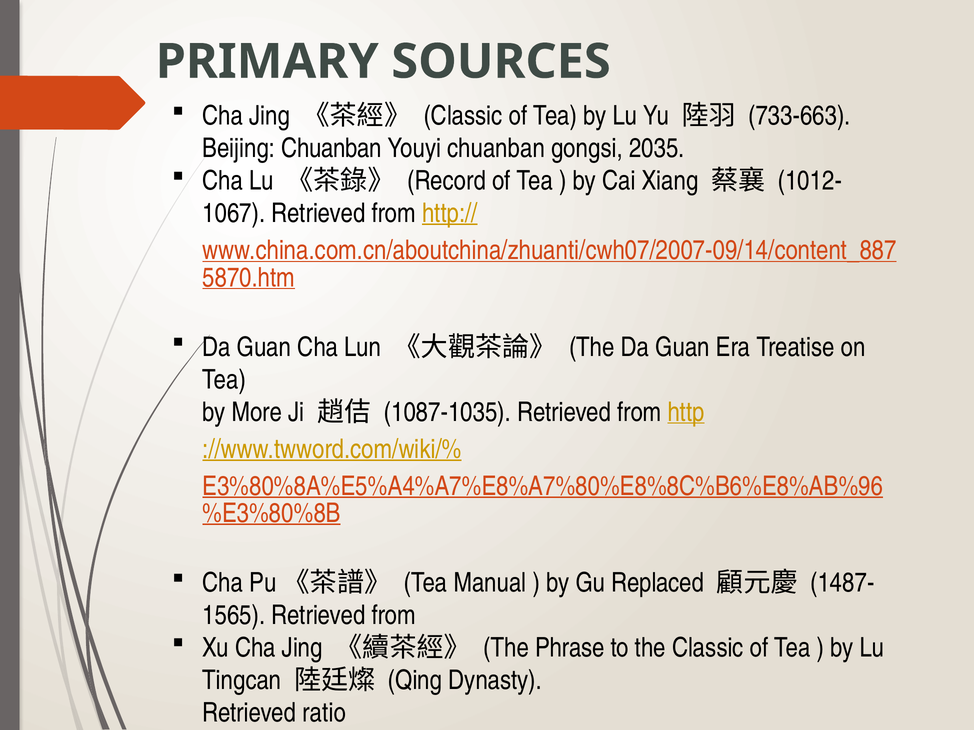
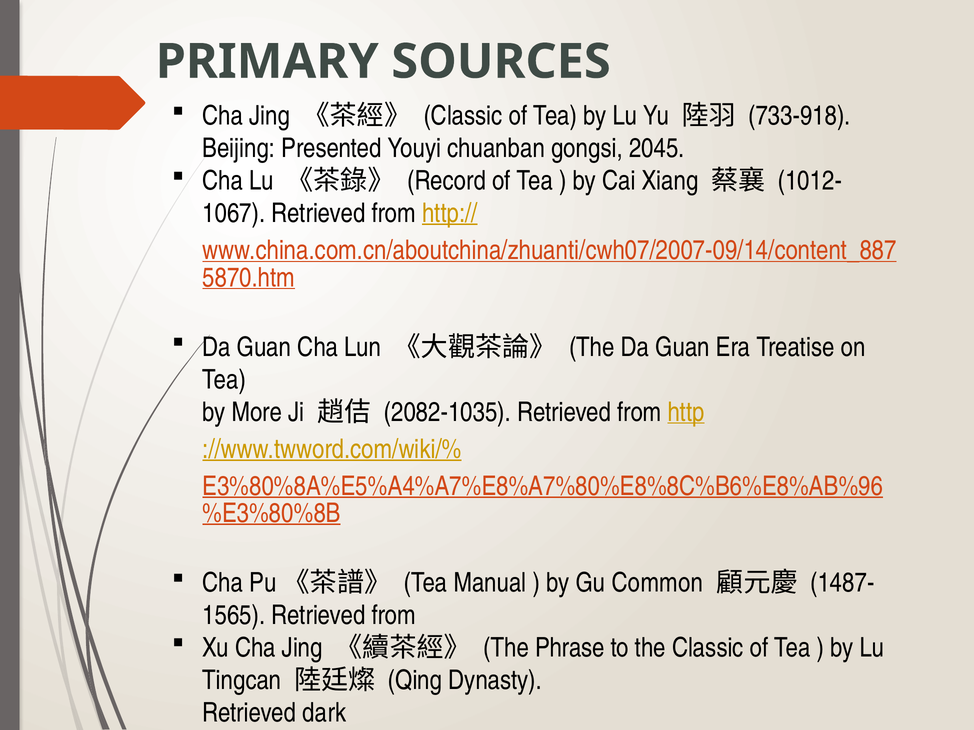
733-663: 733-663 -> 733-918 (799, 116)
Beijing Chuanban: Chuanban -> Presented (331, 149)
2035: 2035 -> 2045 (657, 149)
1087-1035: 1087-1035 -> 2082-1035 (447, 412)
Replaced: Replaced -> Common (657, 583)
ratio: ratio -> dark (324, 713)
